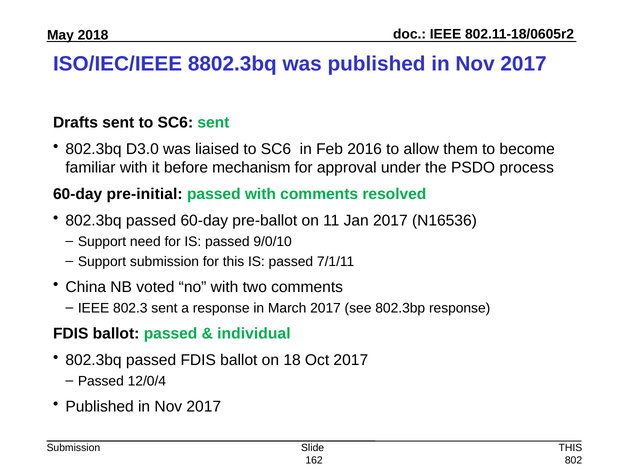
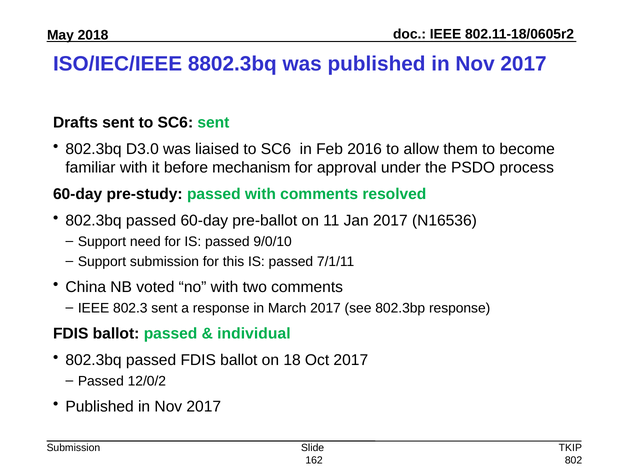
pre-initial: pre-initial -> pre-study (145, 194)
12/0/4: 12/0/4 -> 12/0/2 (147, 381)
THIS: THIS -> TKIP (570, 448)
